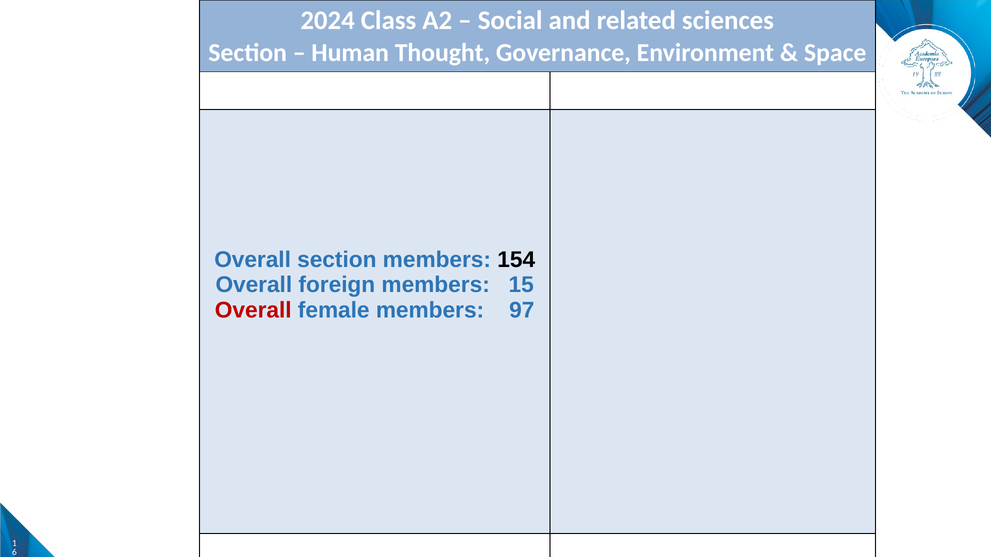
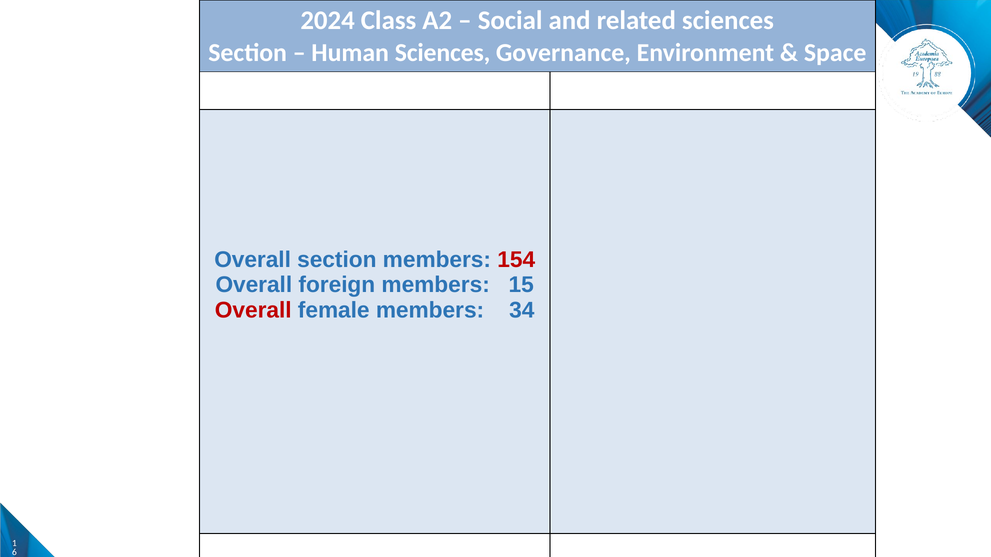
Human Thought: Thought -> Sciences (443, 53)
154 colour: black -> red (516, 260)
97: 97 -> 34 (522, 311)
